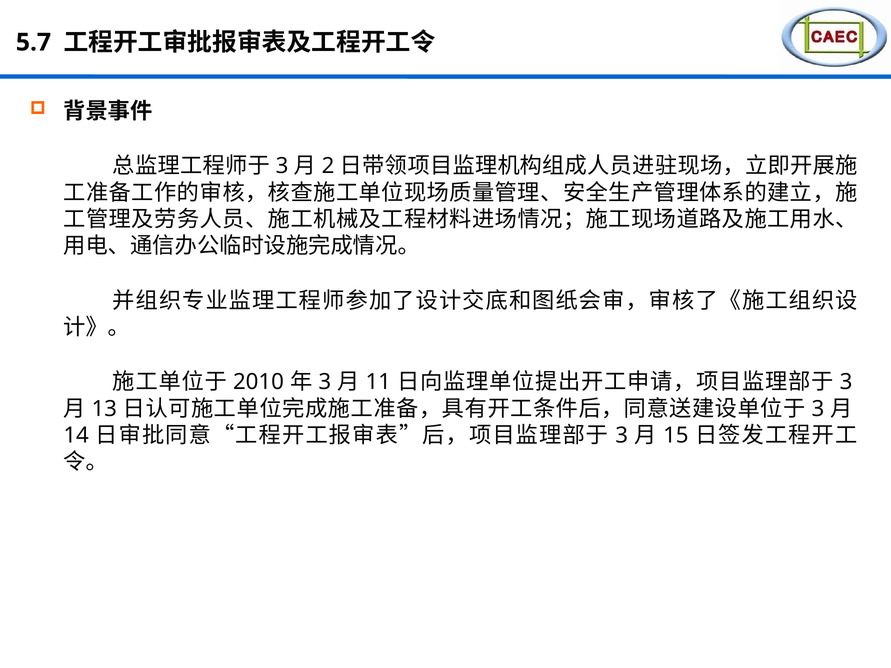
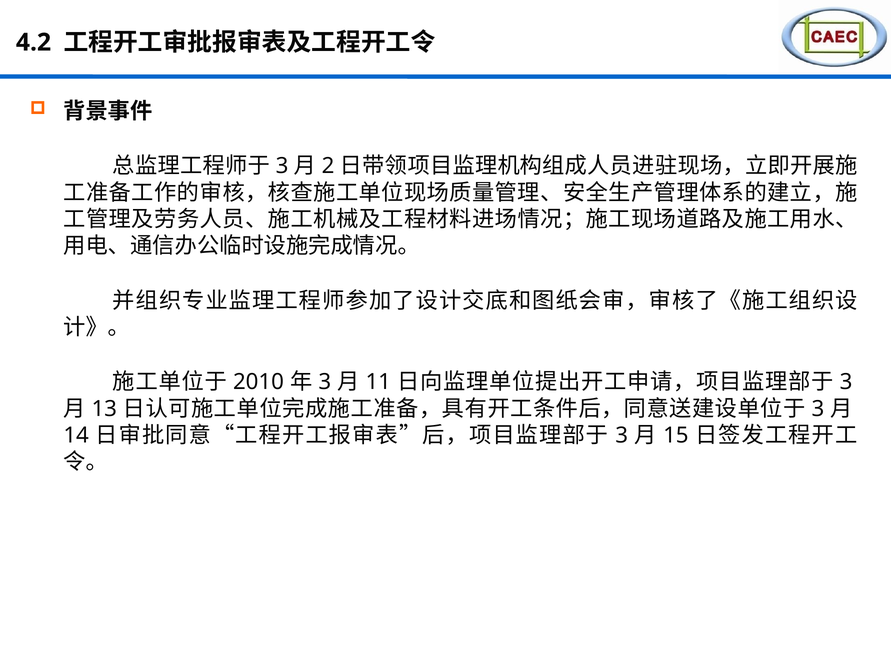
5.7: 5.7 -> 4.2 (33, 42)
